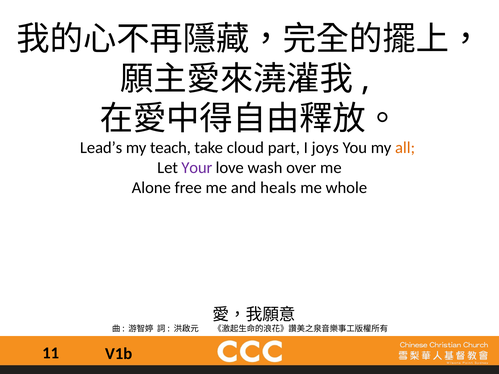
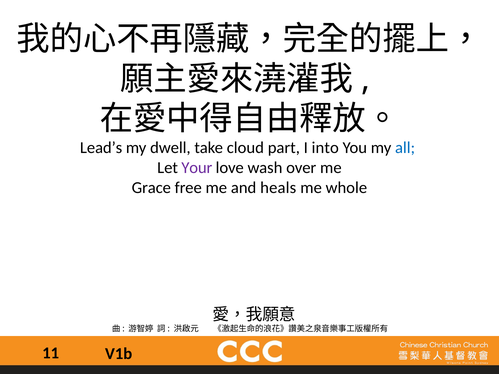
teach: teach -> dwell (170, 148)
joys: joys -> into (325, 148)
all colour: orange -> blue (405, 148)
Alone: Alone -> Grace (151, 188)
